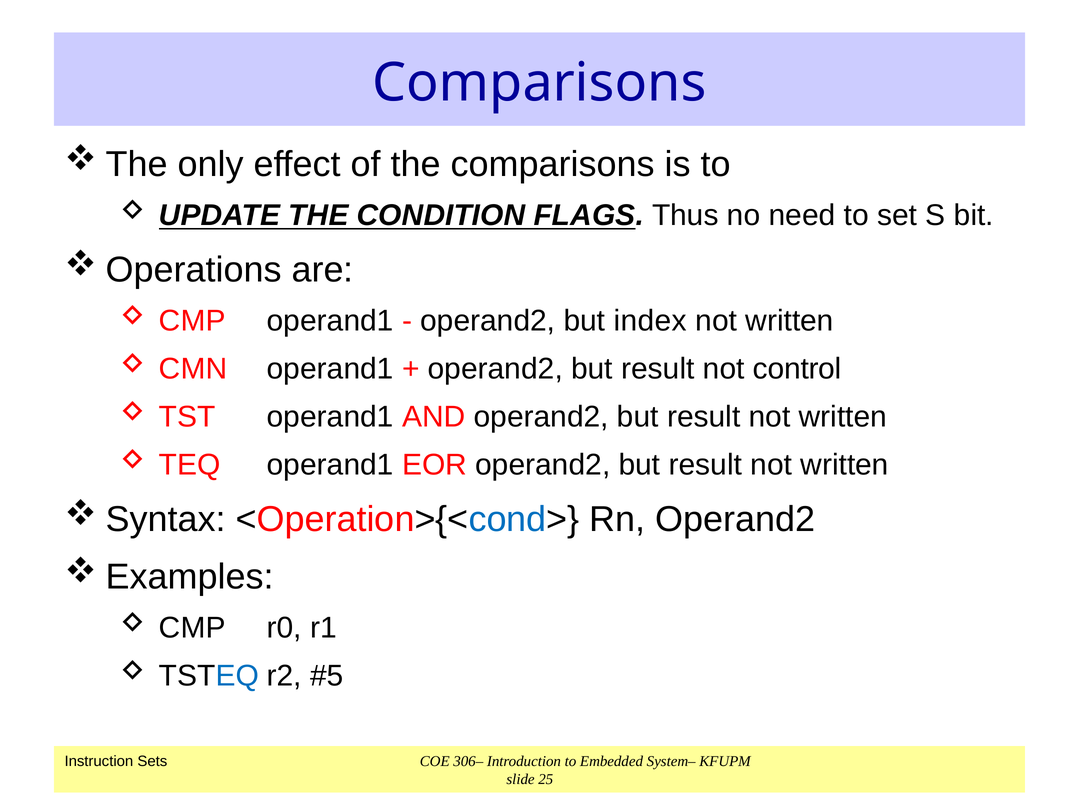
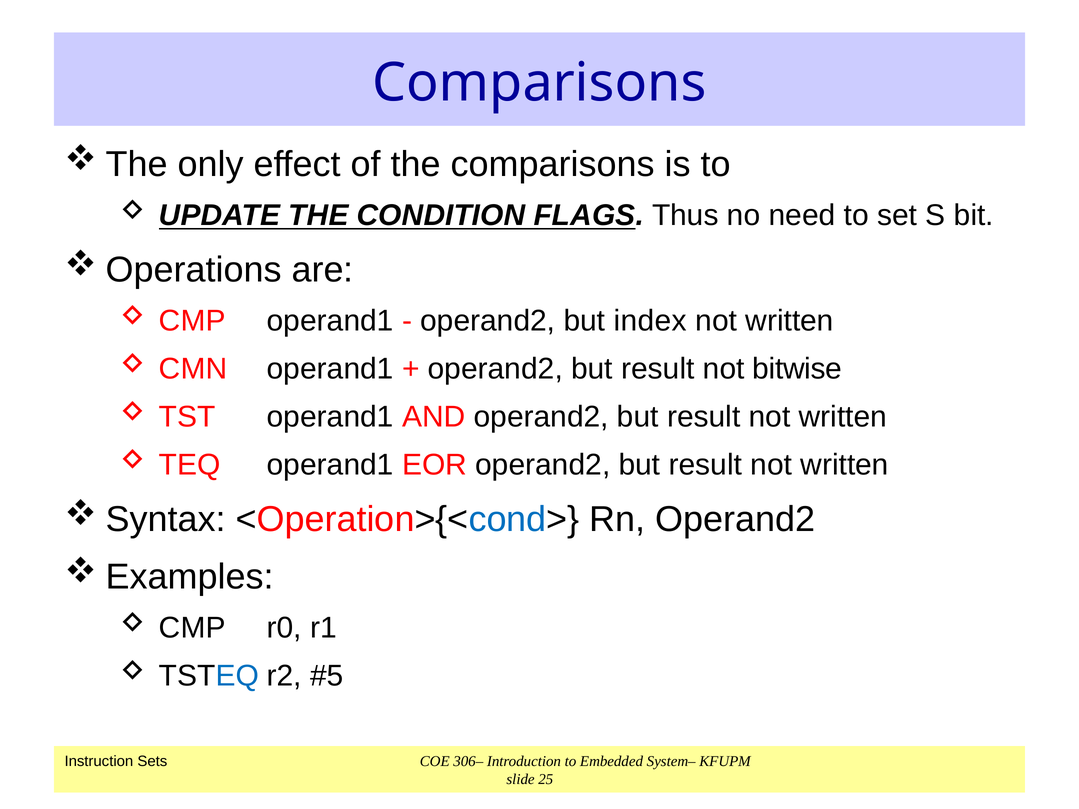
control: control -> bitwise (797, 369)
